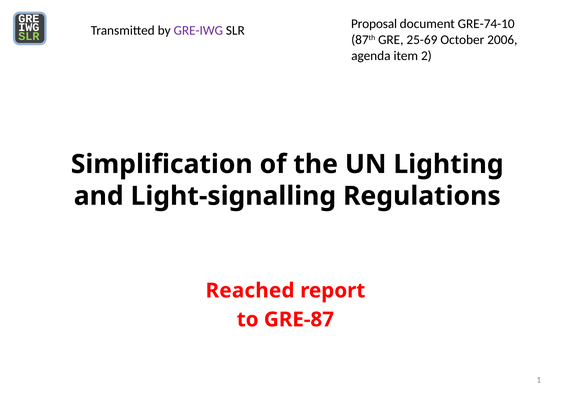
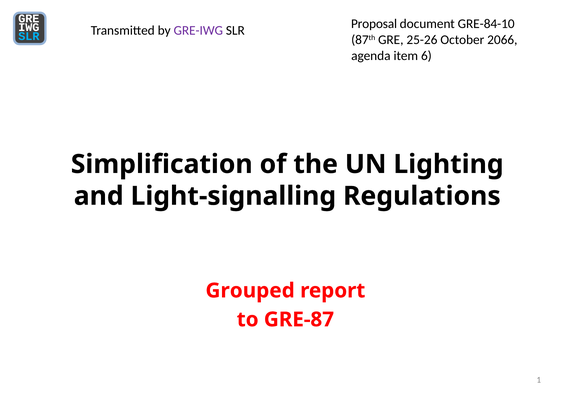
GRE-74-10: GRE-74-10 -> GRE-84-10 (486, 24)
SLR colour: light green -> light blue (29, 36)
25-69: 25-69 -> 25-26 (422, 40)
2006: 2006 -> 2066 (502, 40)
2: 2 -> 6 (426, 56)
Reached: Reached -> Grouped (250, 291)
